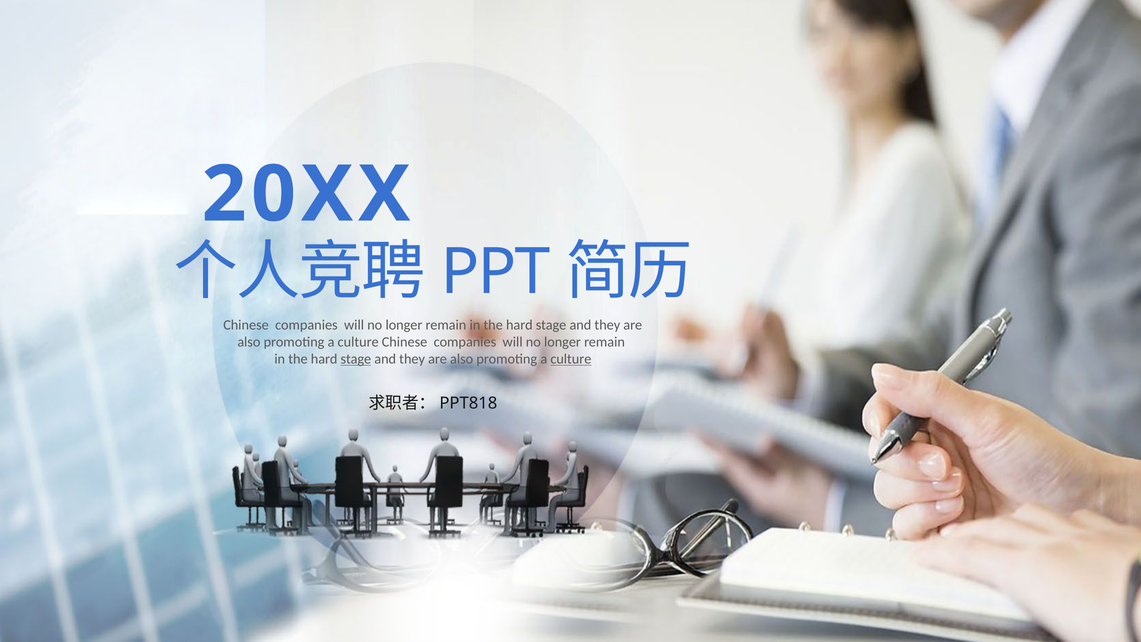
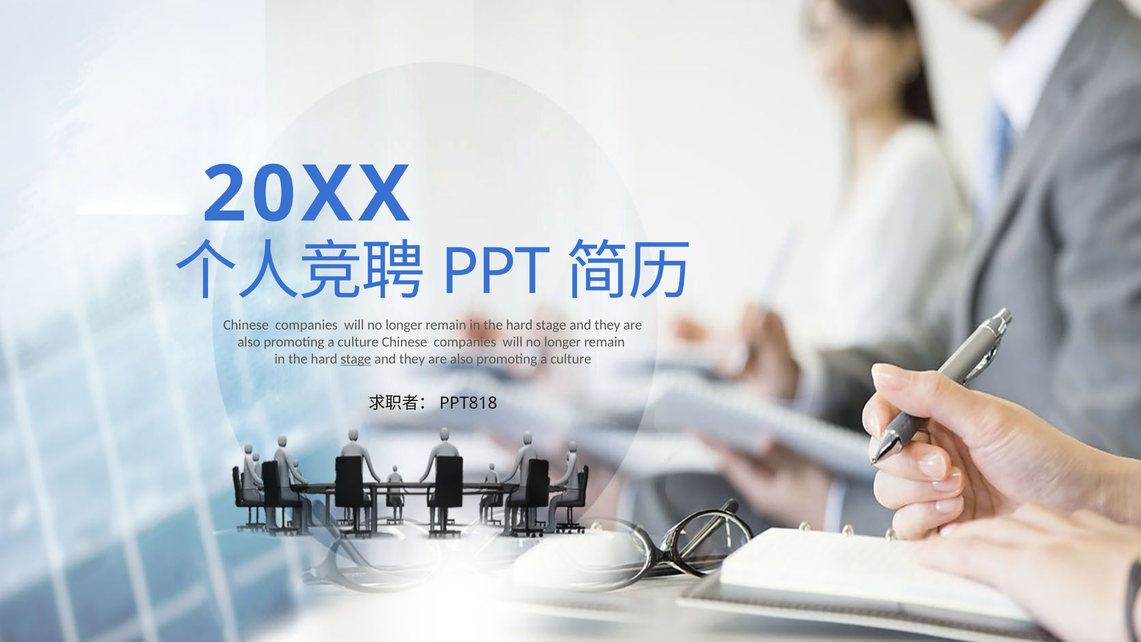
culture underline: present -> none (571, 359)
